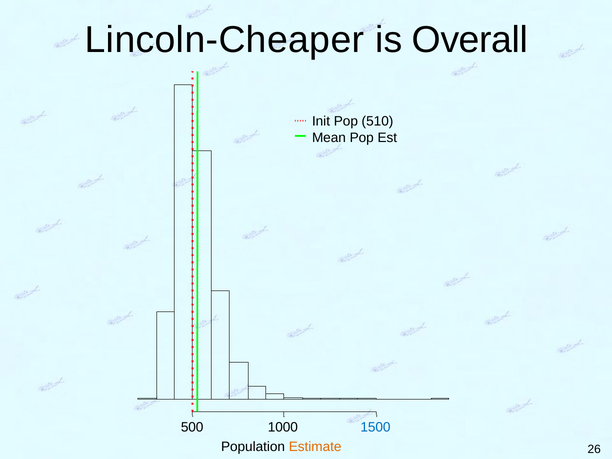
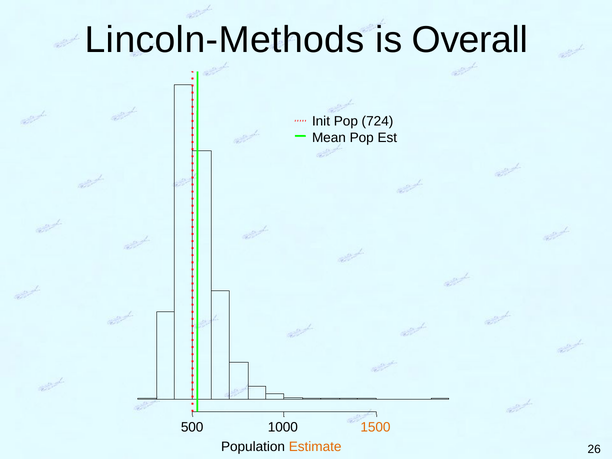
Lincoln-Cheaper: Lincoln-Cheaper -> Lincoln-Methods (224, 40)
510: 510 -> 724 (377, 121)
1500 colour: blue -> orange (375, 427)
